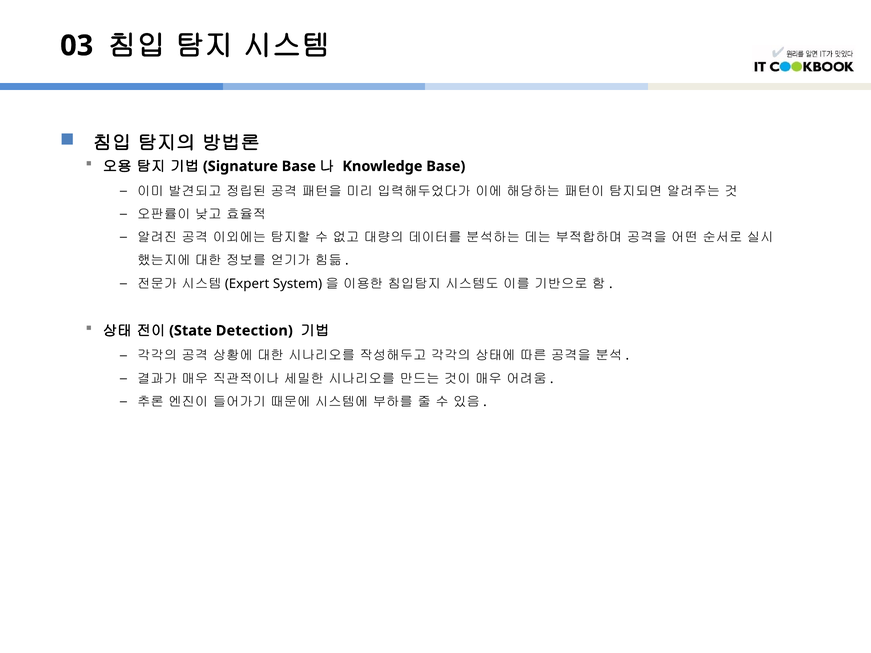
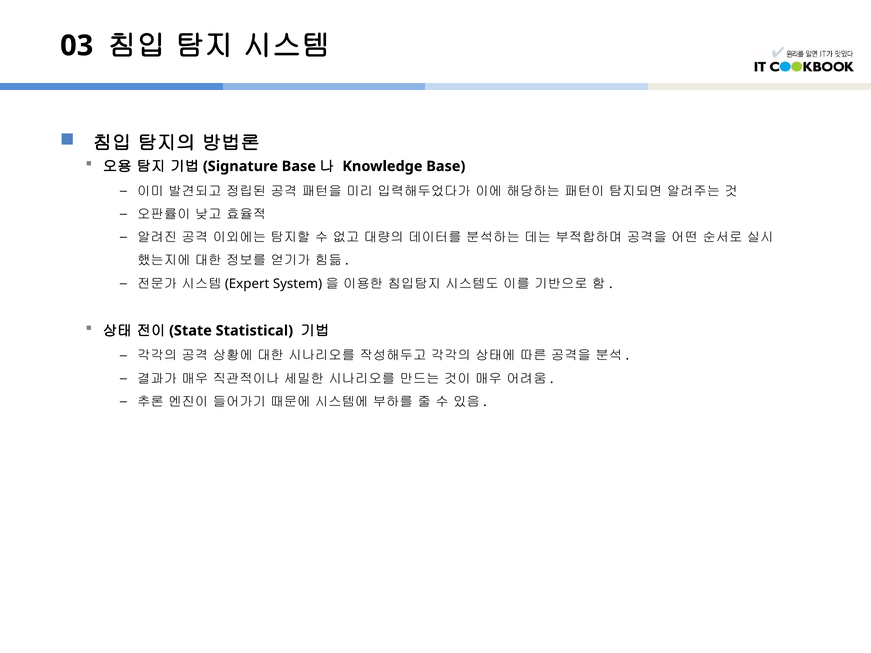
Detection: Detection -> Statistical (254, 331)
